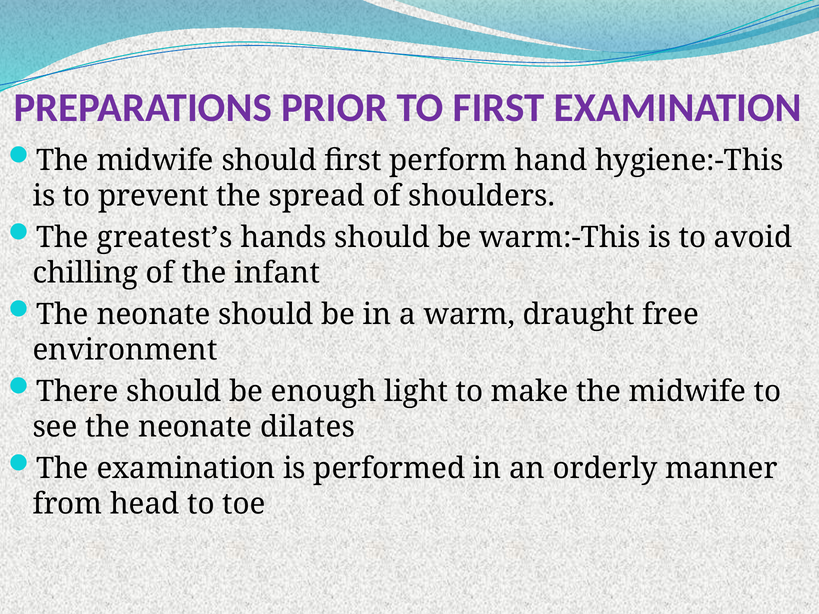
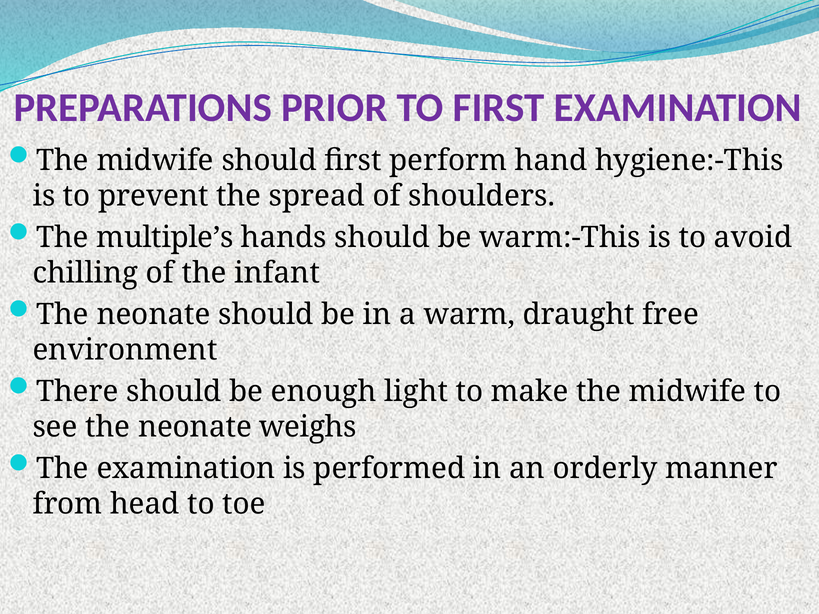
greatest’s: greatest’s -> multiple’s (165, 237)
dilates: dilates -> weighs (308, 427)
